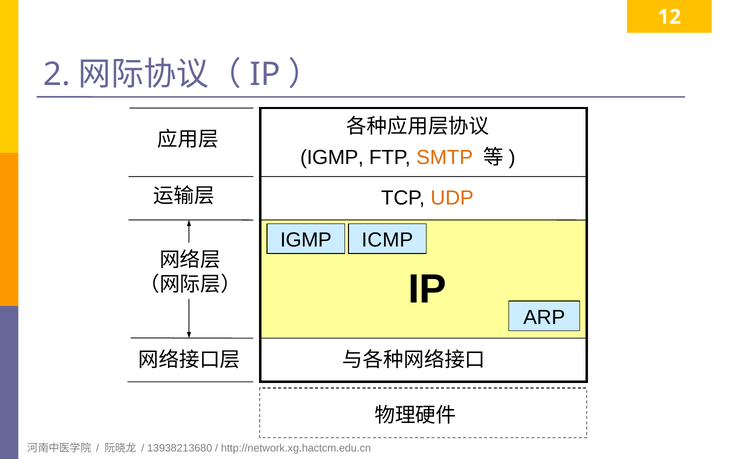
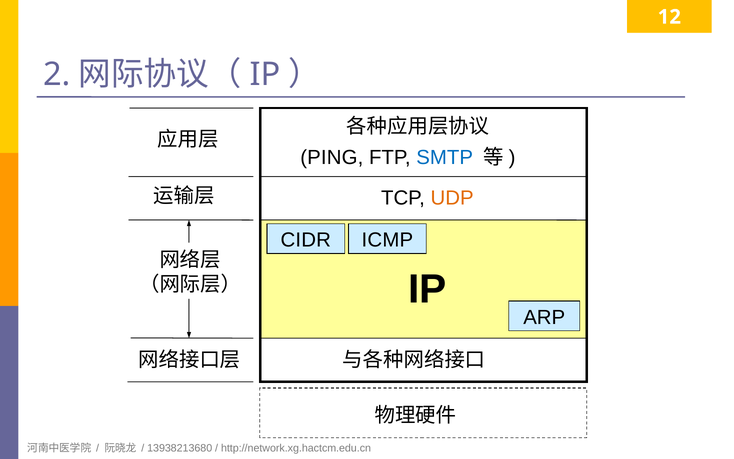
IGMP: IGMP -> PING (332, 157)
SMTP colour: orange -> blue (445, 157)
IGMP: IGMP -> CIDR (306, 240)
